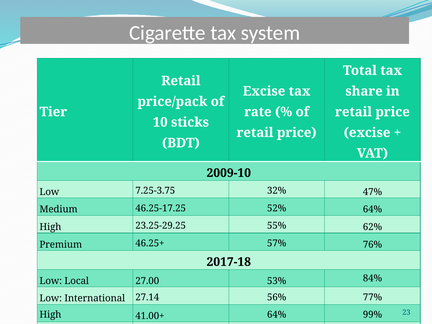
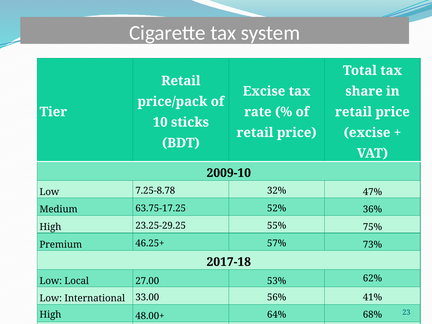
7.25-3.75: 7.25-3.75 -> 7.25-8.78 (155, 191)
46.25-17.25: 46.25-17.25 -> 63.75-17.25 (161, 208)
52% 64%: 64% -> 36% (372, 210)
62%: 62% -> 75% (372, 227)
76%: 76% -> 73% (372, 245)
84%: 84% -> 62% (372, 278)
27.14: 27.14 -> 33.00 (147, 297)
77%: 77% -> 41% (372, 297)
41.00+: 41.00+ -> 48.00+ (150, 316)
99%: 99% -> 68% (372, 315)
